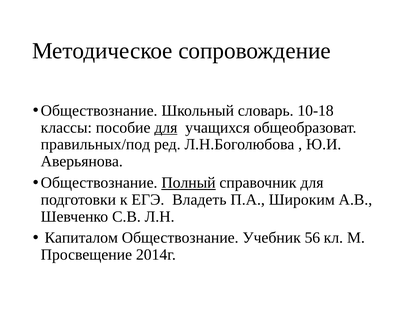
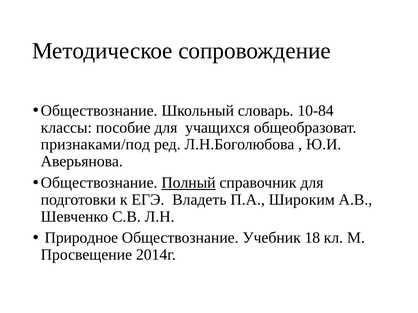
10-18: 10-18 -> 10-84 (316, 111)
для underline: present -> none (166, 128)
правильных/под: правильных/под -> признаками/под (95, 145)
Капиталом: Капиталом -> Природное (81, 238)
56: 56 -> 18 (312, 238)
